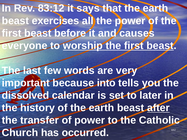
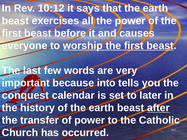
83:12: 83:12 -> 10:12 (51, 8)
dissolved: dissolved -> conquest (25, 96)
